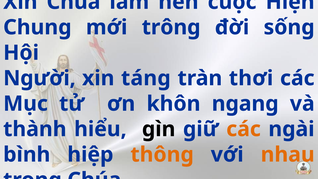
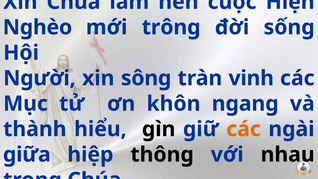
Chung: Chung -> Nghèo (37, 27)
táng: táng -> sông (146, 78)
thơi: thơi -> vinh (251, 78)
bình: bình -> giữa (27, 155)
thông colour: orange -> black (162, 155)
nhau colour: orange -> black (288, 155)
